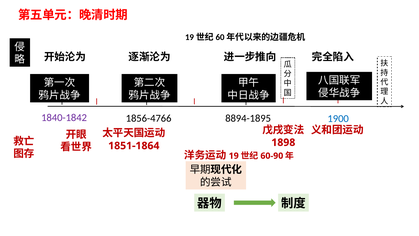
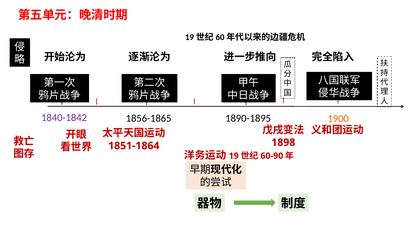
1856-4766: 1856-4766 -> 1856-1865 (149, 118)
8894-1895: 8894-1895 -> 1890-1895 (248, 118)
1900 colour: blue -> orange (338, 119)
